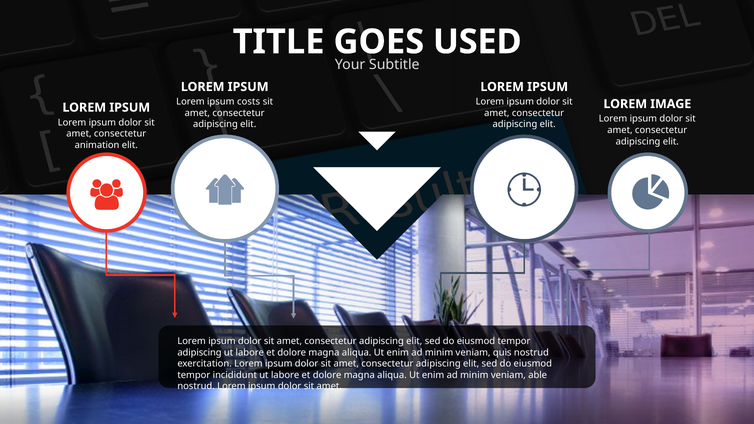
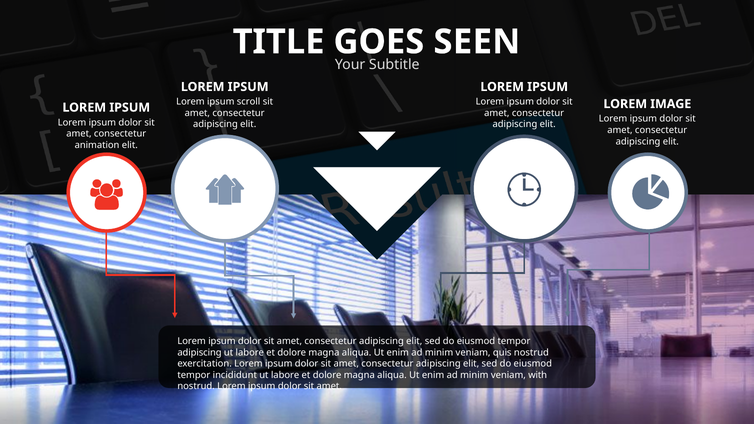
USED: USED -> SEEN (477, 42)
costs: costs -> scroll (249, 102)
able: able -> with (538, 375)
